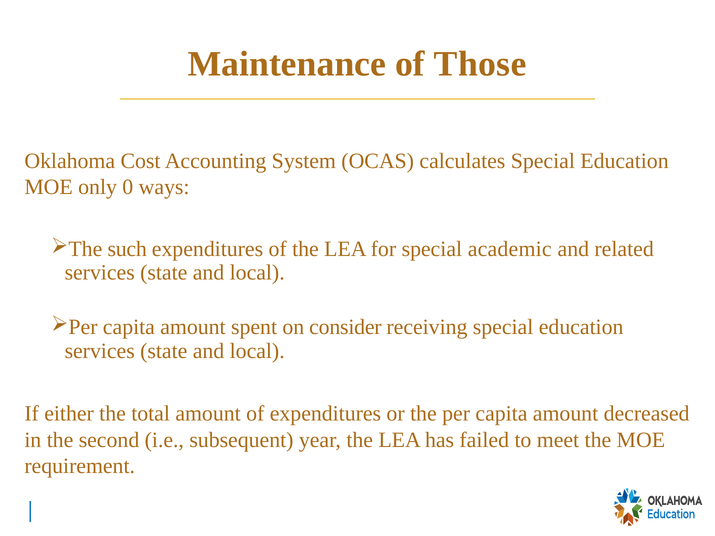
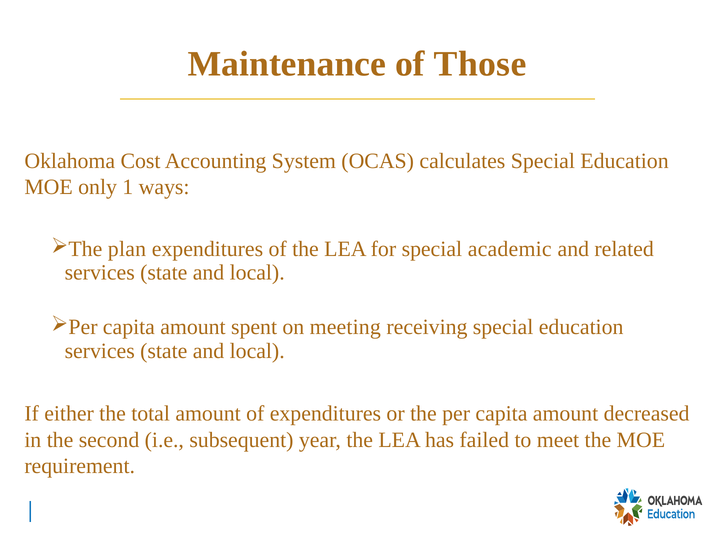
0: 0 -> 1 (128, 187)
such: such -> plan (127, 249)
consider: consider -> meeting (345, 327)
